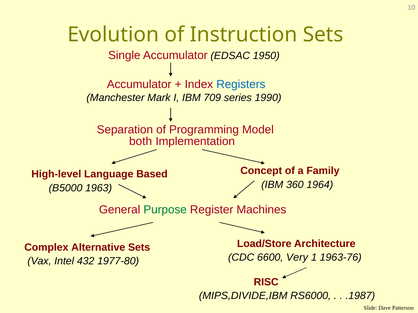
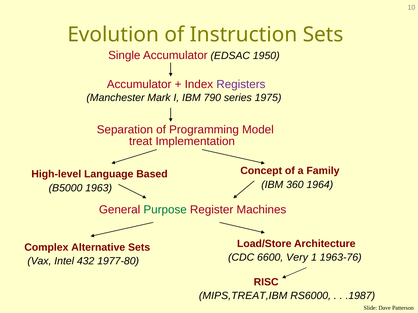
Registers colour: blue -> purple (241, 85)
709: 709 -> 790 (212, 98)
1990: 1990 -> 1975 (268, 98)
both: both -> treat (141, 142)
MIPS,DIVIDE,IBM: MIPS,DIVIDE,IBM -> MIPS,TREAT,IBM (243, 296)
